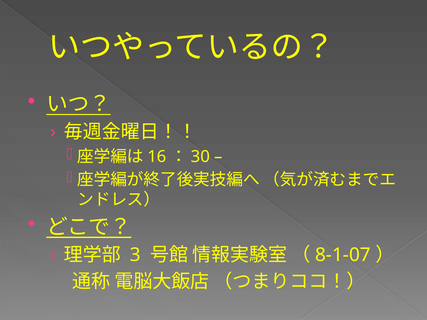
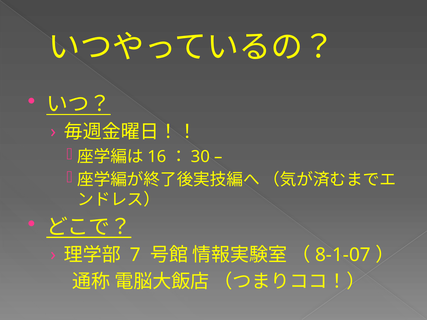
3: 3 -> 7 (135, 255)
